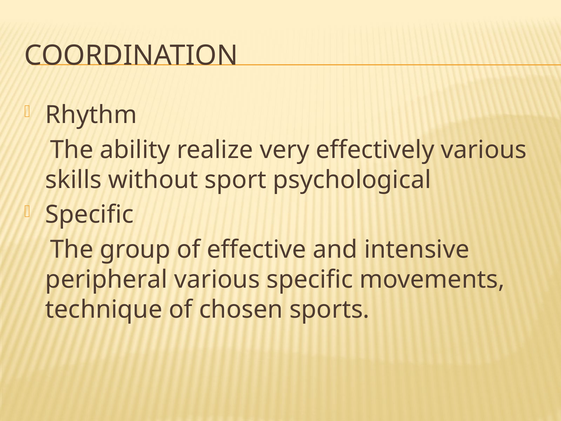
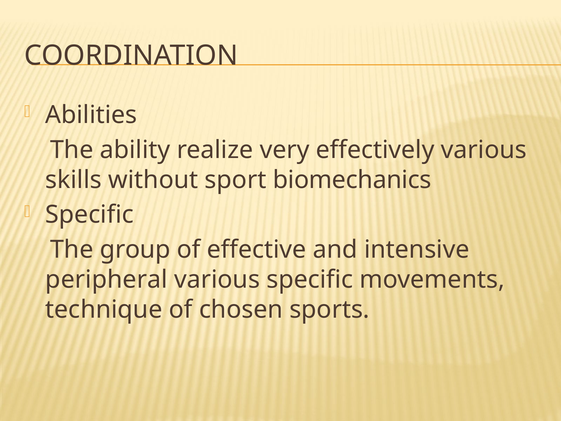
Rhythm: Rhythm -> Abilities (91, 115)
psychological: psychological -> biomechanics (352, 180)
